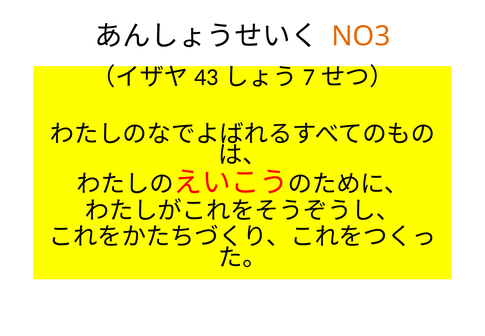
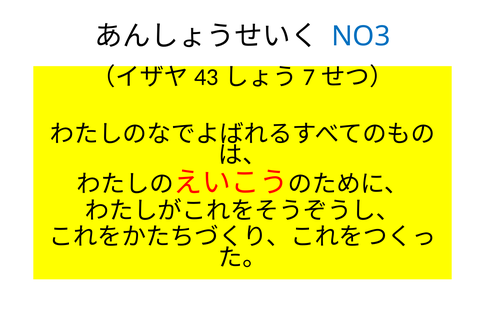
NO3 colour: orange -> blue (361, 36)
